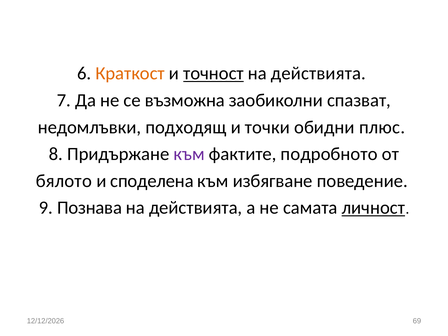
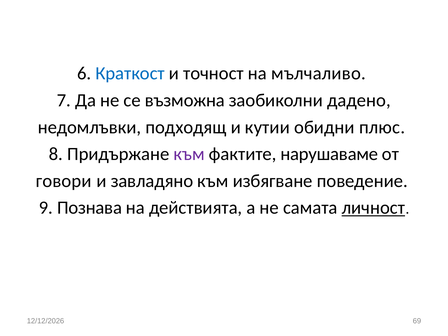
Краткост colour: orange -> blue (130, 73)
точност underline: present -> none (213, 73)
действията: действията -> мълчаливо (318, 73)
спазват: спазват -> дадено (359, 100)
точки: точки -> кутии (267, 127)
подробното: подробното -> нарушаваме (329, 154)
бялото: бялото -> говори (64, 181)
споделена: споделена -> завладяно (152, 181)
